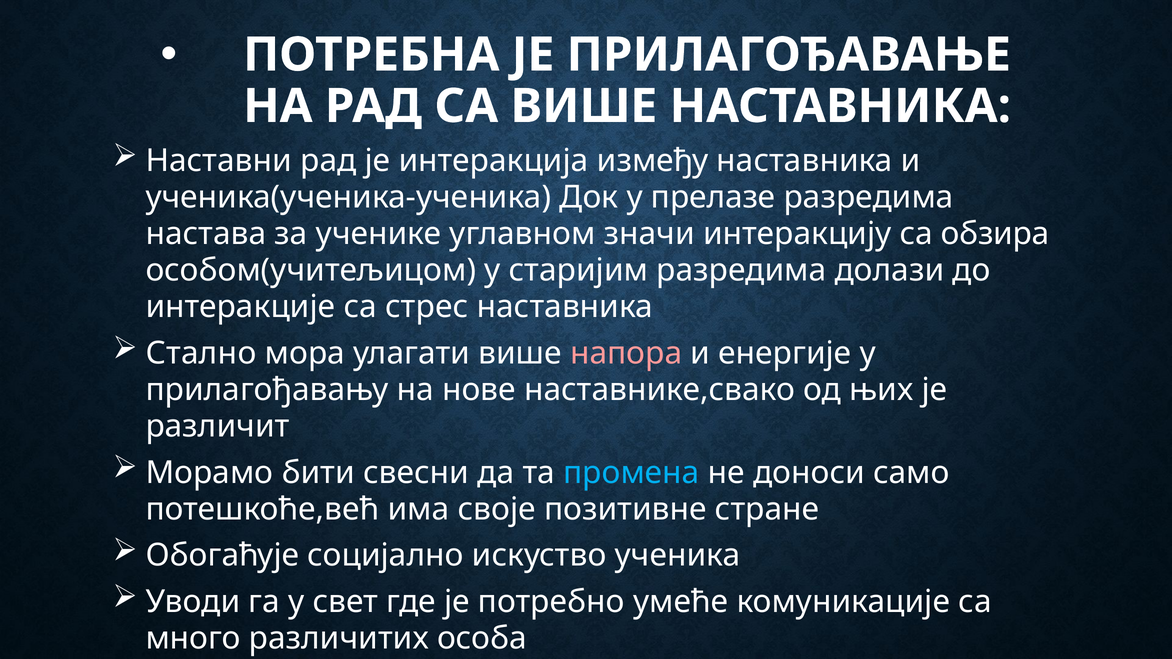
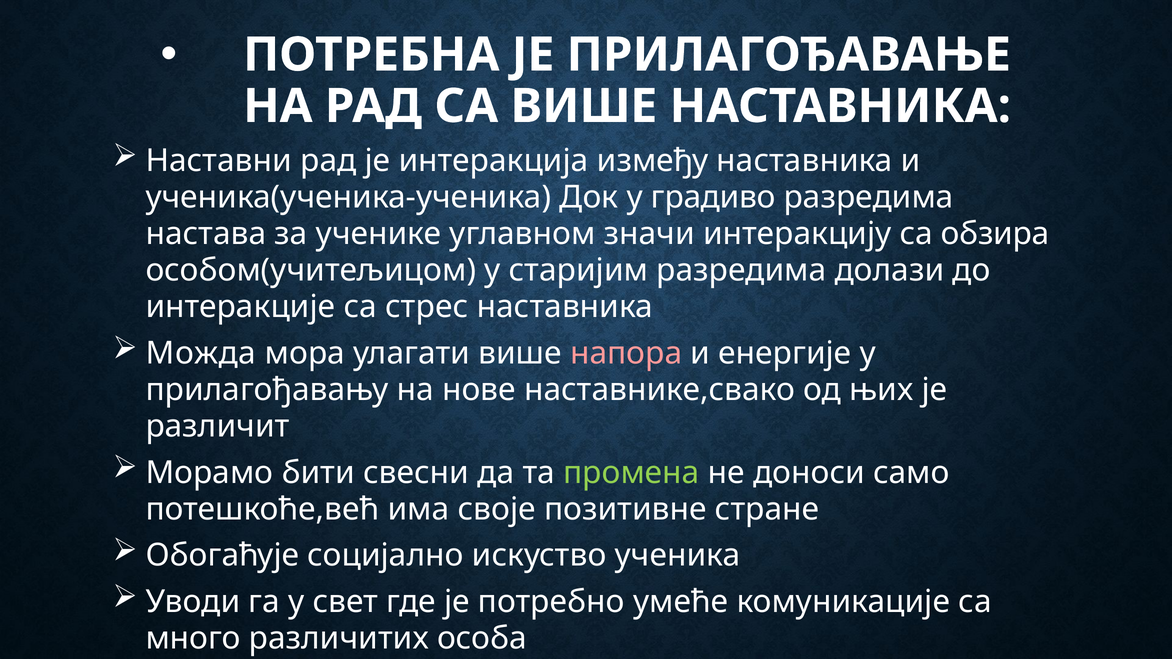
прелазе: прелазе -> градиво (713, 197)
Стално: Стално -> Можда (201, 353)
промена colour: light blue -> light green (631, 473)
